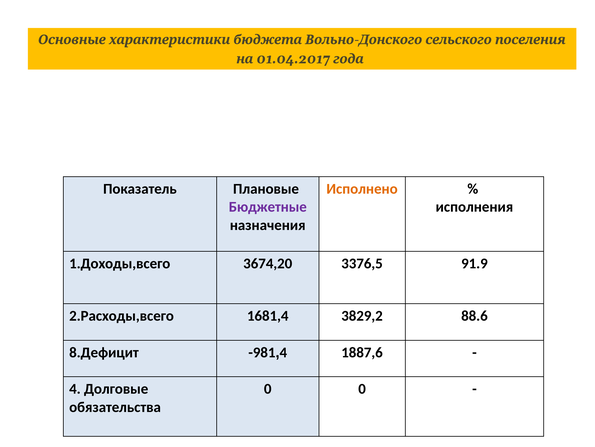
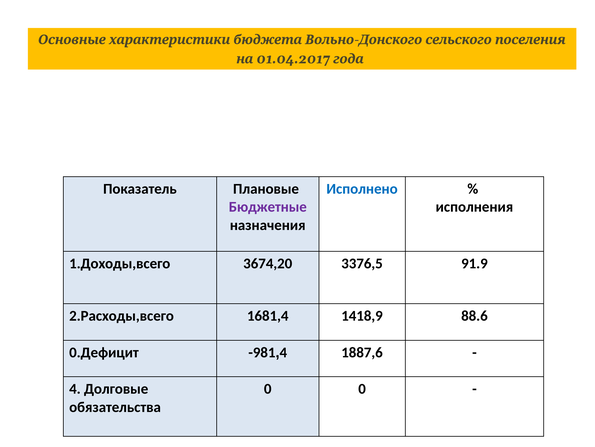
Исполнено colour: orange -> blue (362, 188)
3829,2: 3829,2 -> 1418,9 (362, 315)
8.Дефицит: 8.Дефицит -> 0.Дефицит (104, 352)
